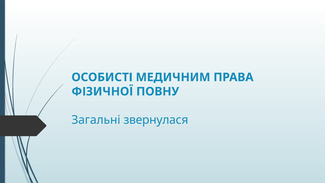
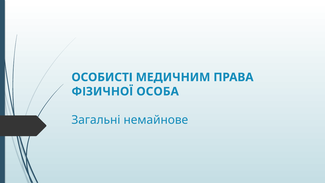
ПОВНУ: ПОВНУ -> ОСОБА (158, 91)
звернулася: звернулася -> немайнове (156, 120)
